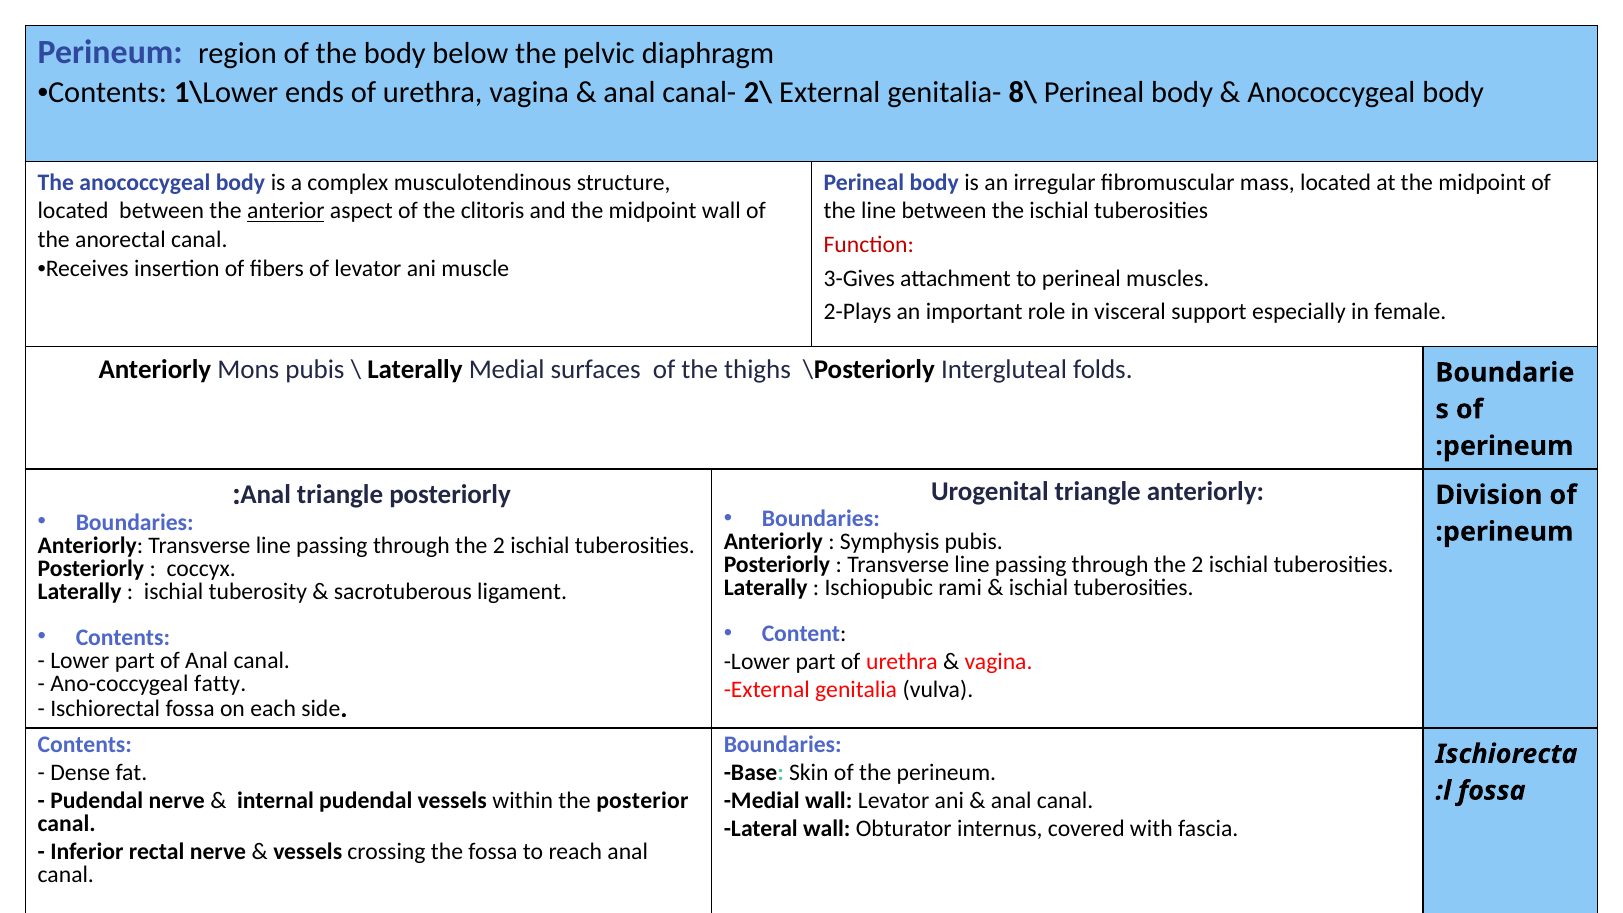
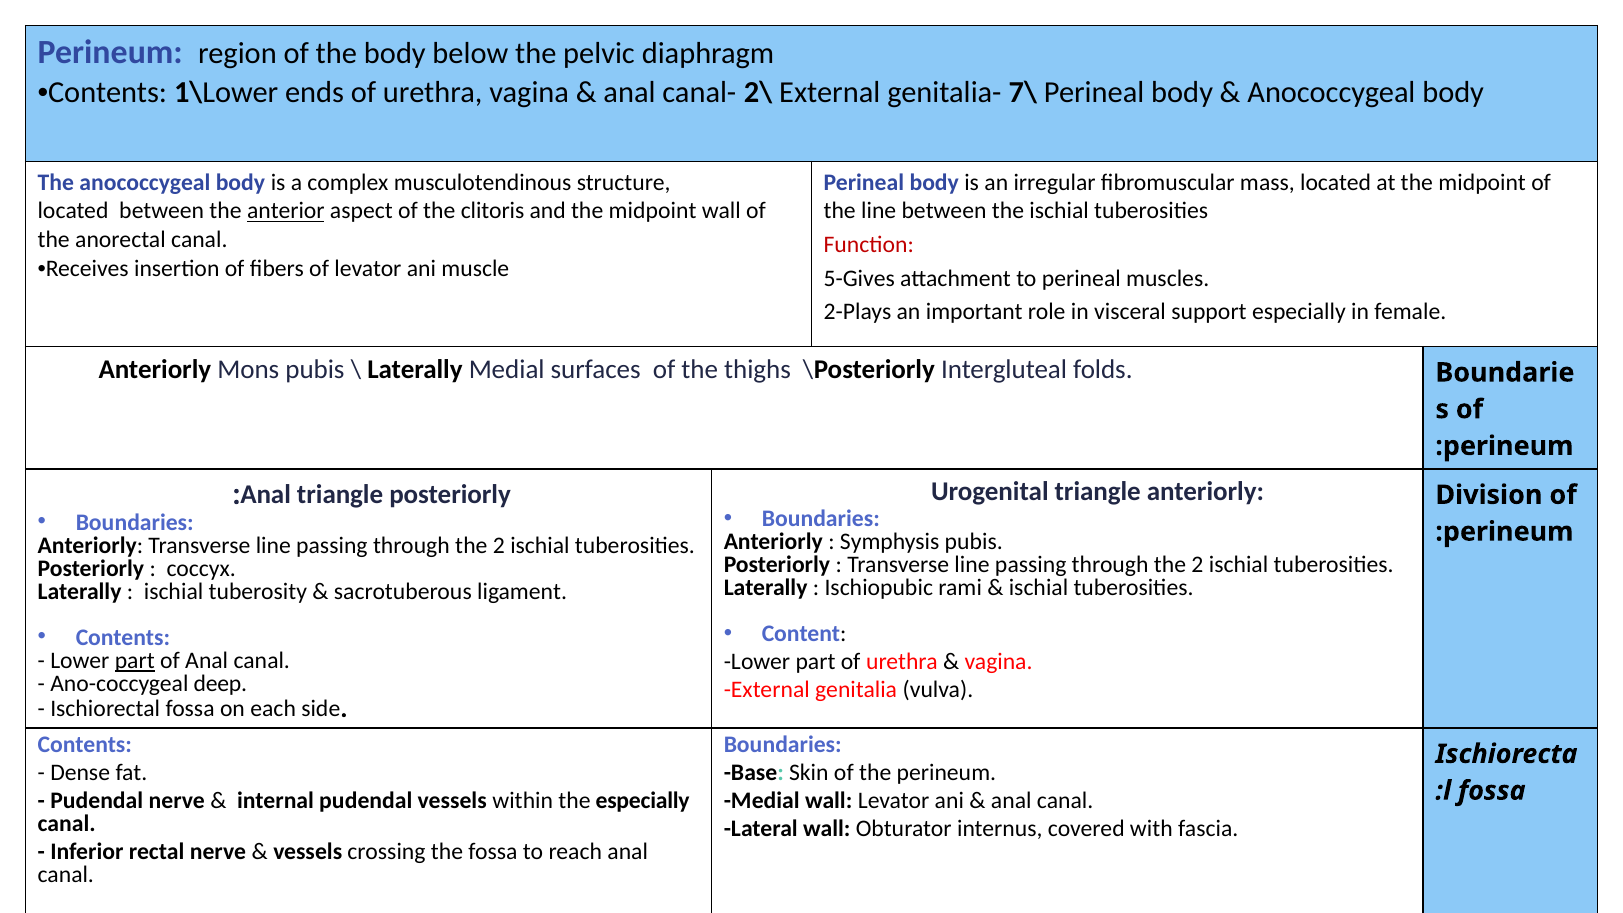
8\: 8\ -> 7\ (1023, 92)
3-Gives: 3-Gives -> 5-Gives (859, 278)
part underline: none -> present (135, 661)
fatty: fatty -> deep (220, 684)
the posterior: posterior -> especially (643, 800)
